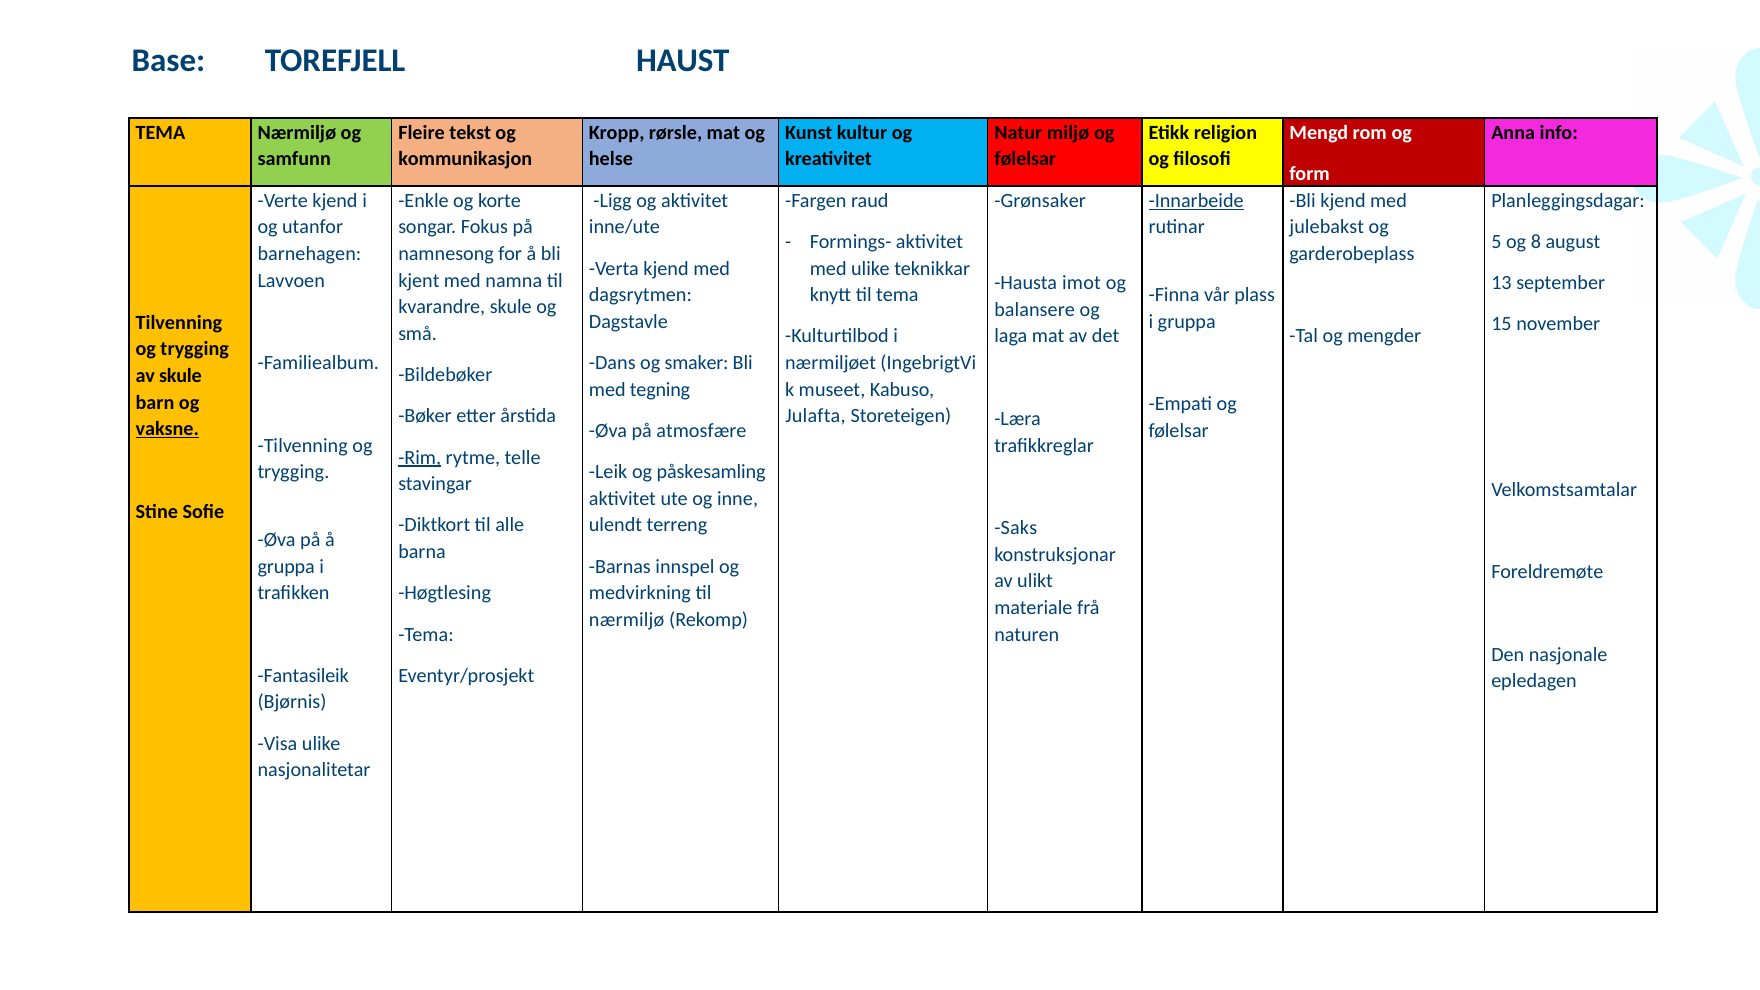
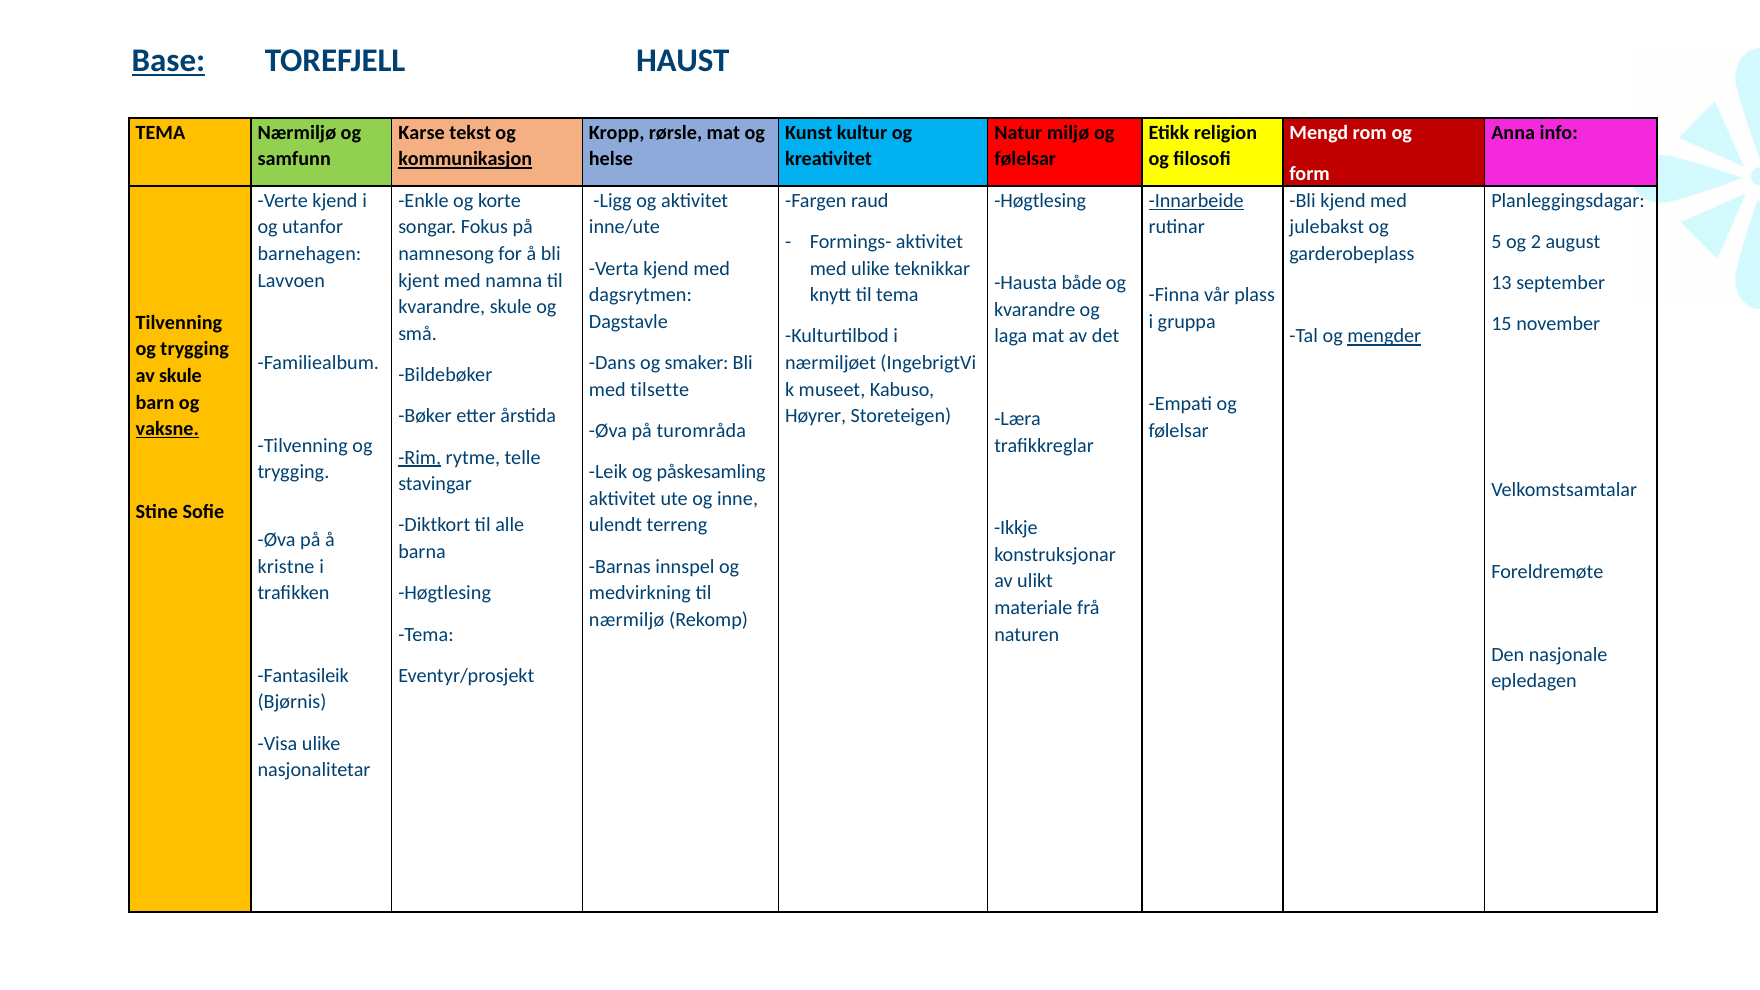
Base underline: none -> present (168, 60)
Fleire: Fleire -> Karse (422, 133)
kommunikasjon underline: none -> present (465, 159)
Grønsaker: Grønsaker -> Høgtlesing (1040, 201)
8: 8 -> 2 (1536, 242)
imot: imot -> både (1082, 283)
balansere: balansere -> kvarandre (1035, 310)
mengder underline: none -> present (1384, 336)
tegning: tegning -> tilsette (660, 389)
Julafta: Julafta -> Høyrer (816, 416)
atmosfære: atmosfære -> turområda (701, 431)
Saks: Saks -> Ikkje (1016, 528)
gruppa: gruppa -> kristne (286, 567)
